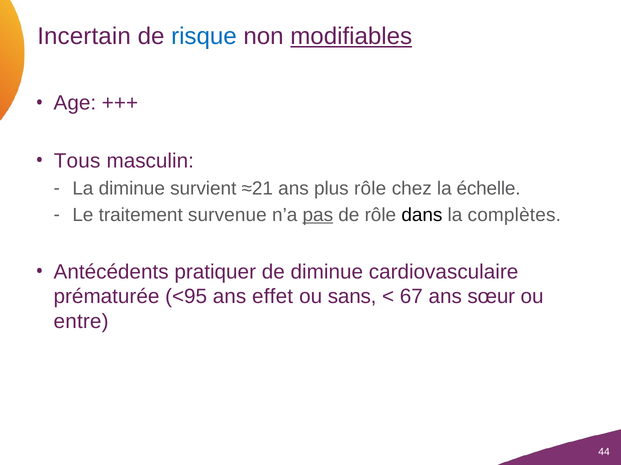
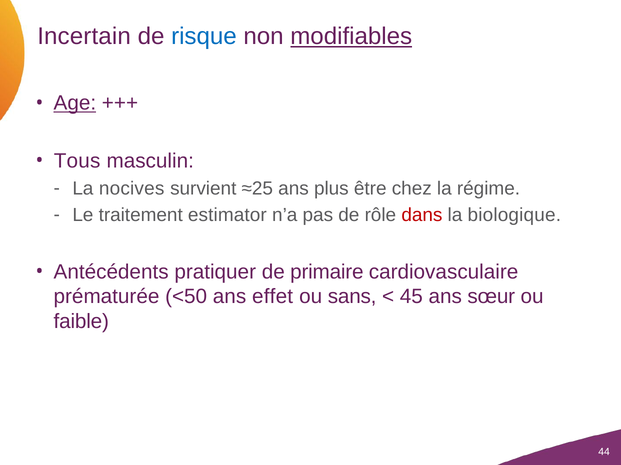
Age underline: none -> present (75, 103)
La diminue: diminue -> nocives (132, 189)
≈21: ≈21 -> ≈25 (257, 189)
plus rôle: rôle -> être (370, 189)
échelle: échelle -> régime (488, 189)
survenue: survenue -> estimator (227, 215)
pas underline: present -> none (318, 215)
dans colour: black -> red (422, 215)
complètes: complètes -> biologique (514, 215)
de diminue: diminue -> primaire (327, 272)
<95: <95 -> <50 (186, 297)
67: 67 -> 45 (411, 297)
entre: entre -> faible (81, 322)
